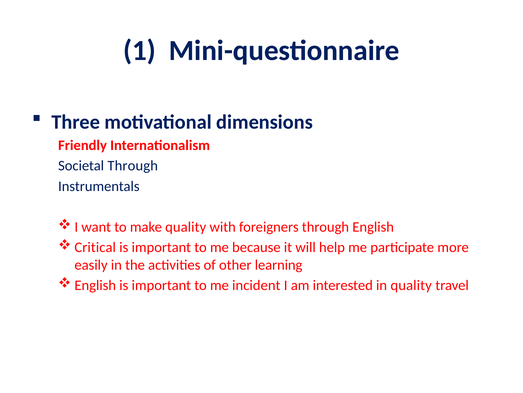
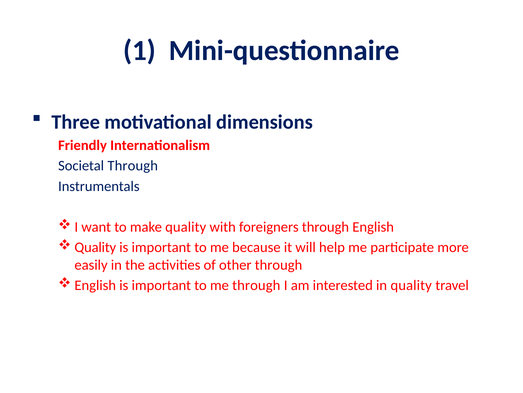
Critical: Critical -> Quality (95, 247)
other learning: learning -> through (279, 264)
me incident: incident -> through (256, 285)
